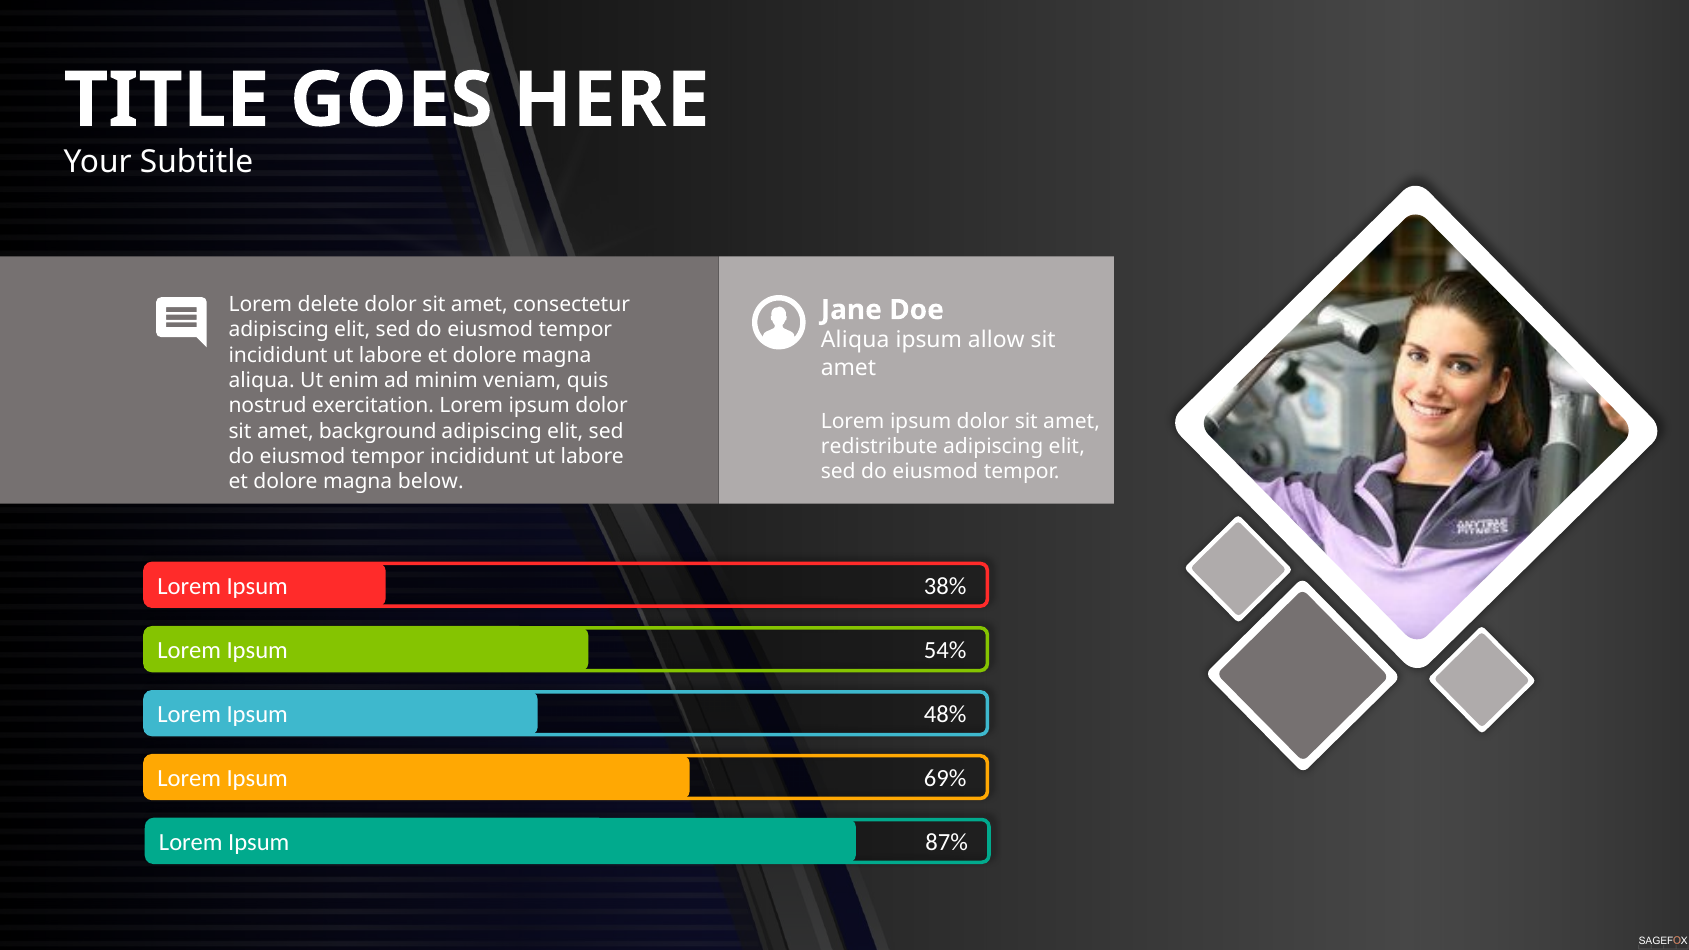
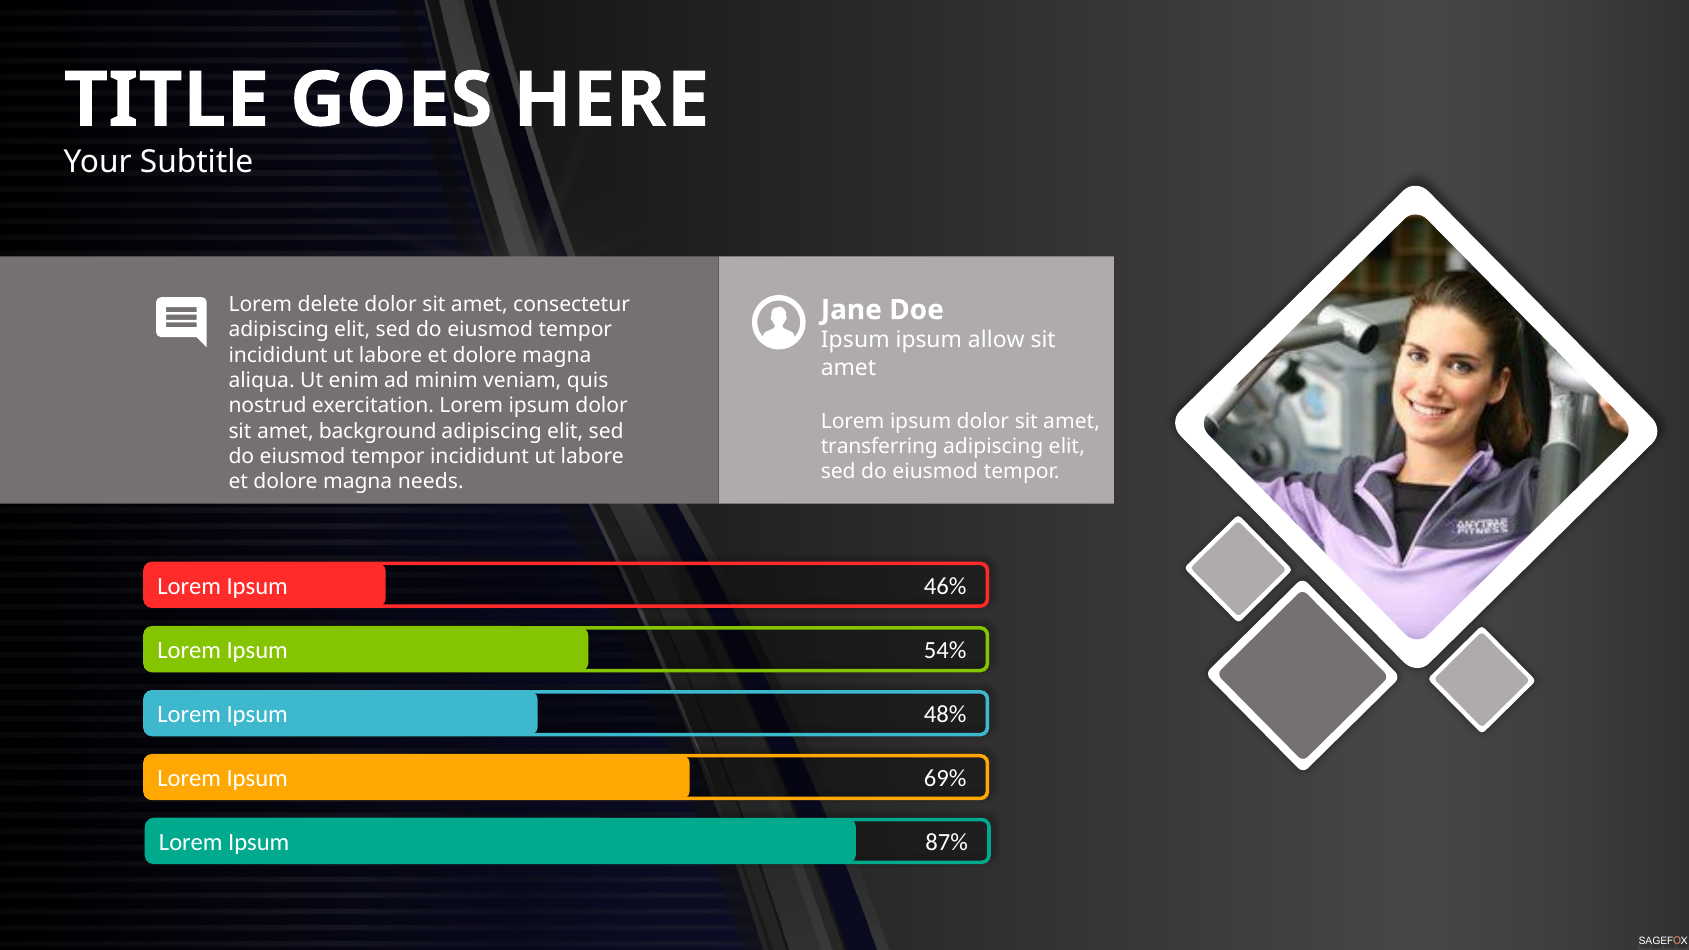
Aliqua: Aliqua -> Ipsum (855, 340)
redistribute: redistribute -> transferring (879, 447)
below: below -> needs (431, 482)
38%: 38% -> 46% (945, 586)
